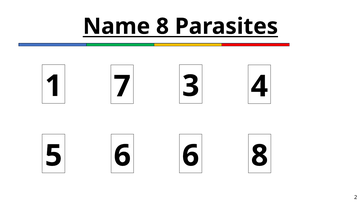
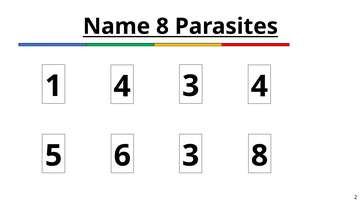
1 7: 7 -> 4 (122, 86)
6 6: 6 -> 3 (191, 156)
